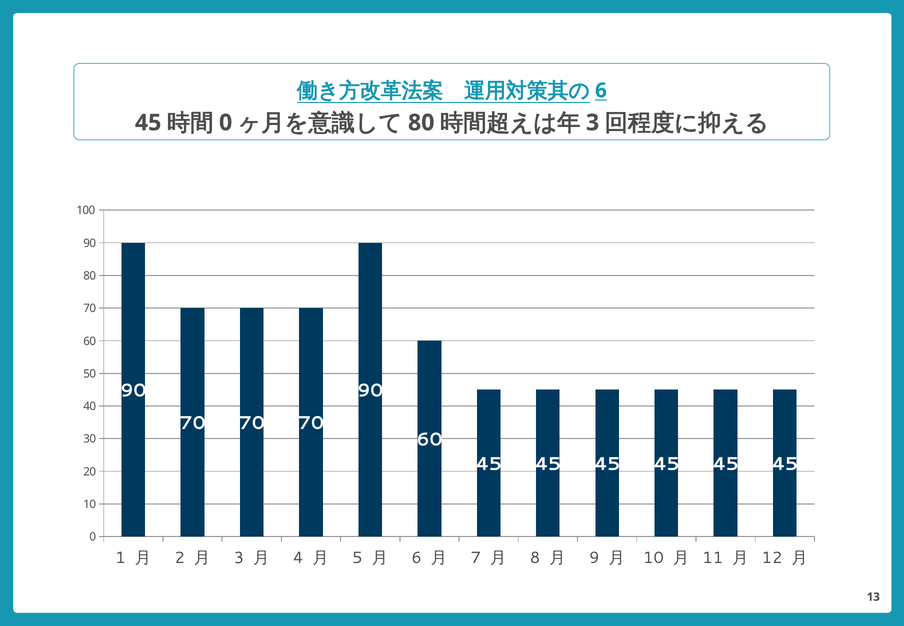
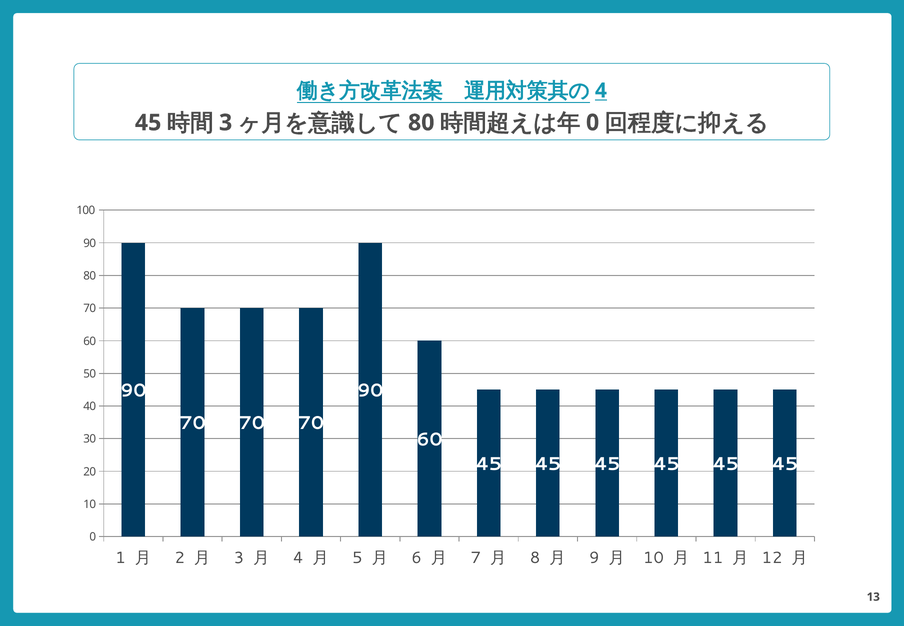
6: 6 -> 4 (601, 90)
0: 0 -> 3 (226, 123)
3: 3 -> 0 (593, 123)
